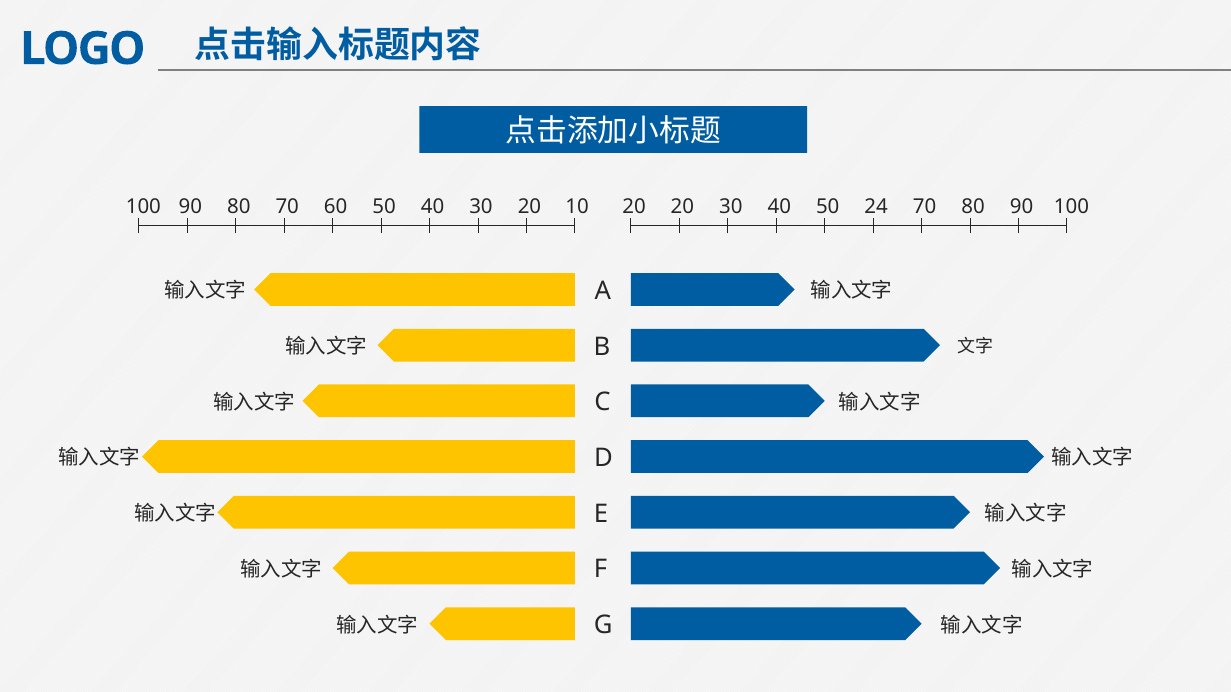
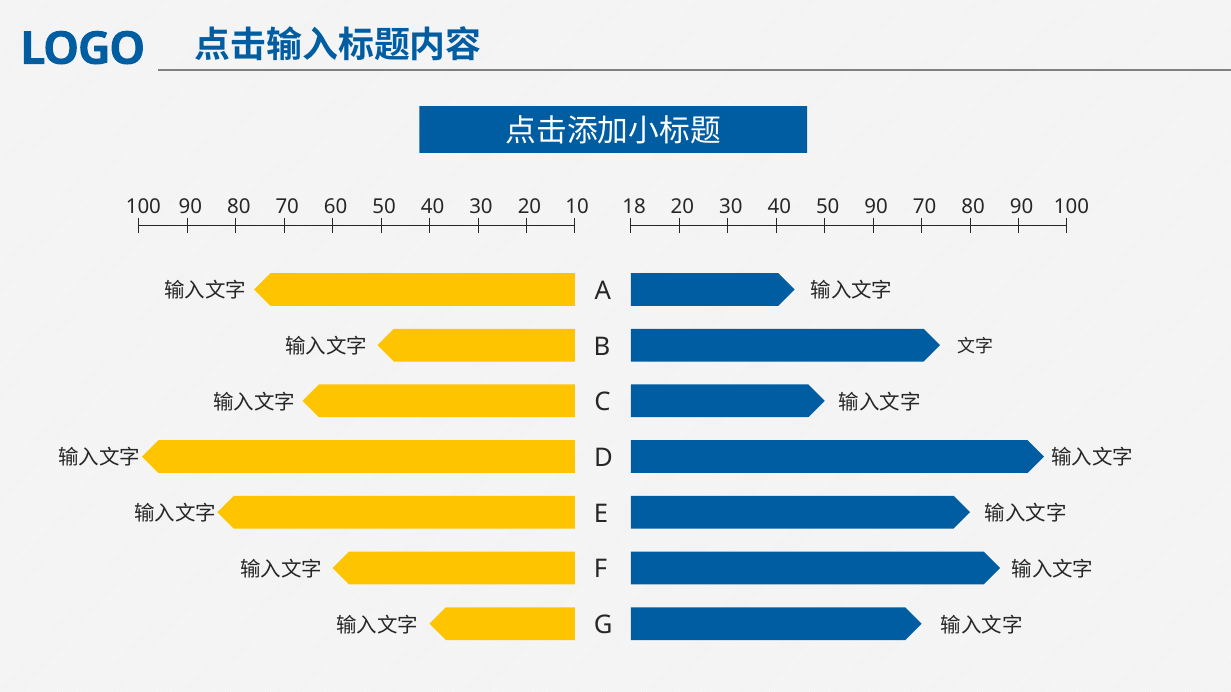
100 20: 20 -> 18 (634, 207)
50 24: 24 -> 90 (876, 207)
